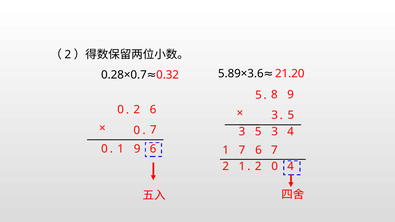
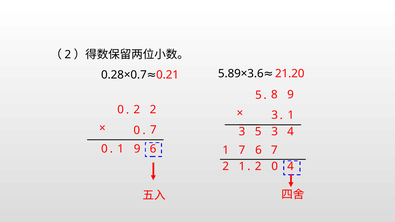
0.32: 0.32 -> 0.21 (168, 75)
2 6: 6 -> 2 (153, 110)
5: 5 -> 1 (291, 115)
